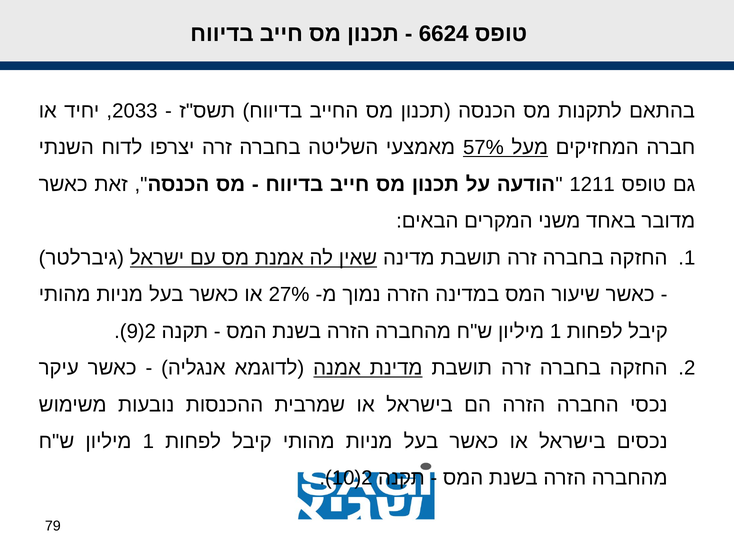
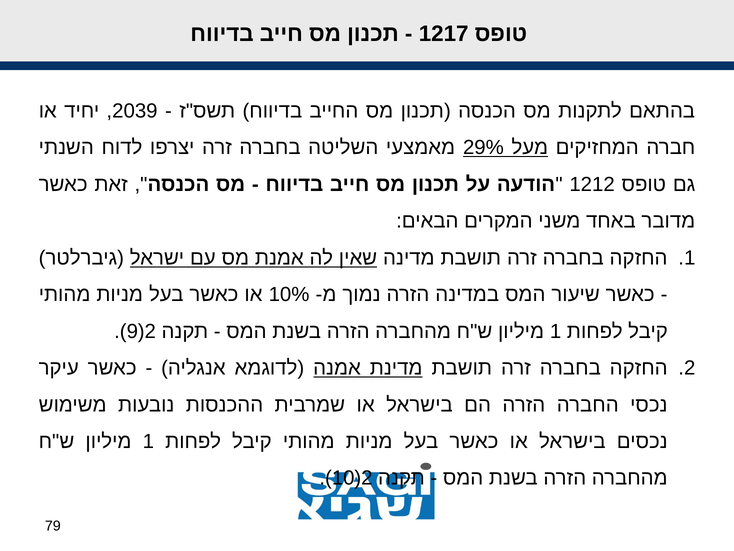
6624: 6624 -> 1217 (444, 34)
2033: 2033 -> 2039 (135, 111)
57%: 57% -> 29% (483, 148)
1211: 1211 -> 1212 (592, 184)
27%: 27% -> 10% (289, 294)
